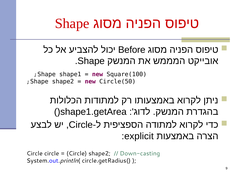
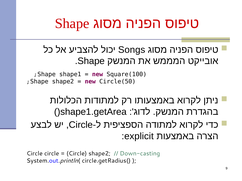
Before: Before -> Songs (132, 50)
